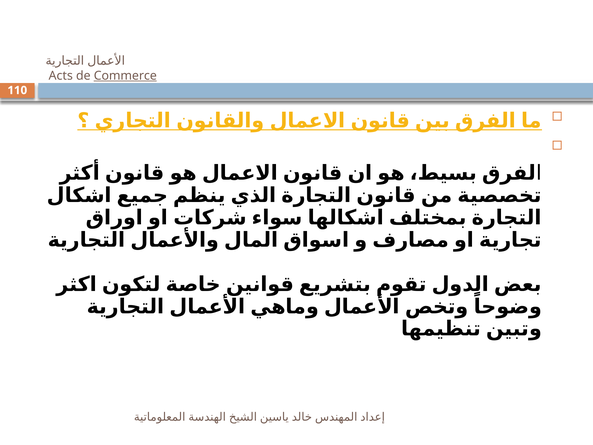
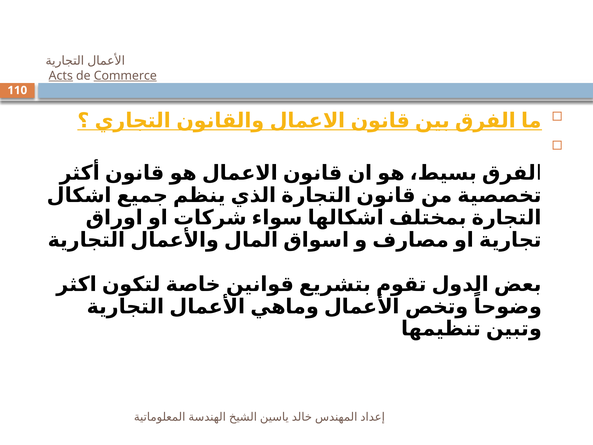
Acts underline: none -> present (61, 76)
